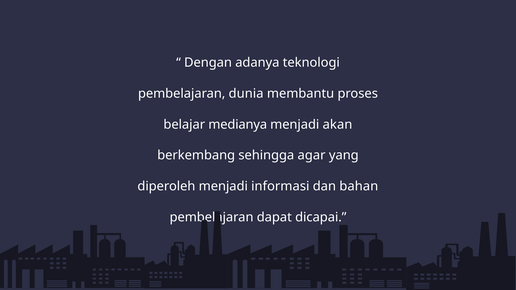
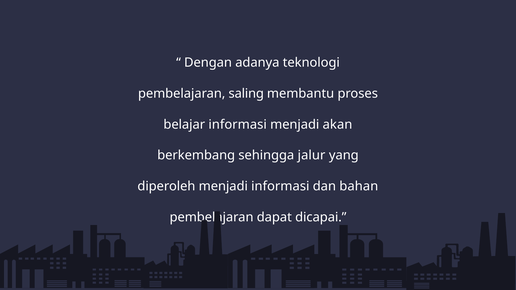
dunia: dunia -> saling (246, 94)
belajar medianya: medianya -> informasi (238, 125)
agar: agar -> jalur (312, 156)
